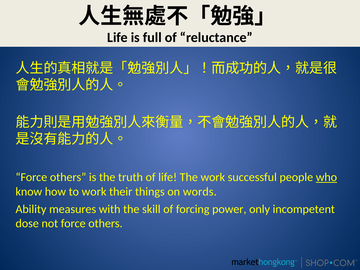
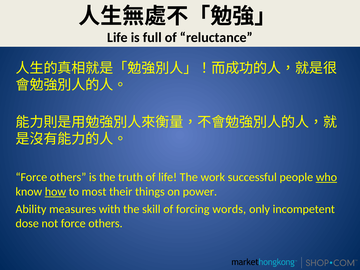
how underline: none -> present (55, 192)
to work: work -> most (94, 192)
words: words -> power (200, 192)
power: power -> words (229, 209)
